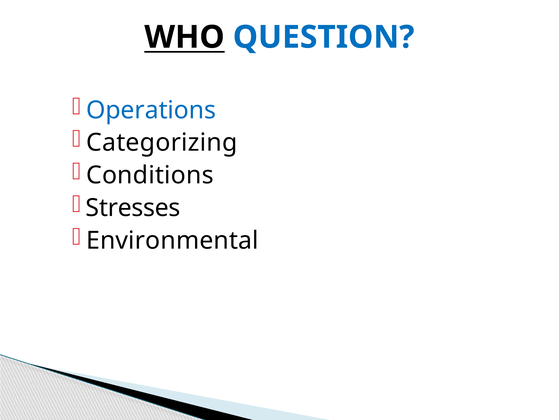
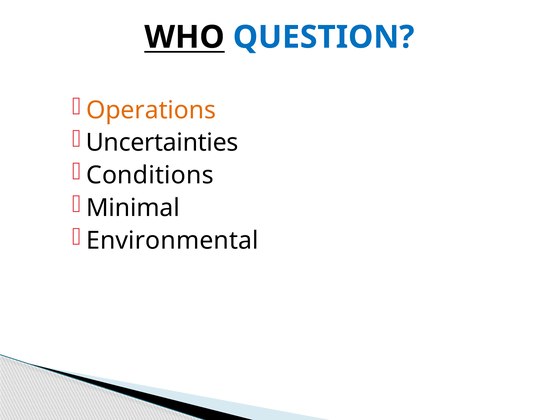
Operations colour: blue -> orange (151, 110)
Categorizing: Categorizing -> Uncertainties (162, 143)
Stresses: Stresses -> Minimal (133, 208)
